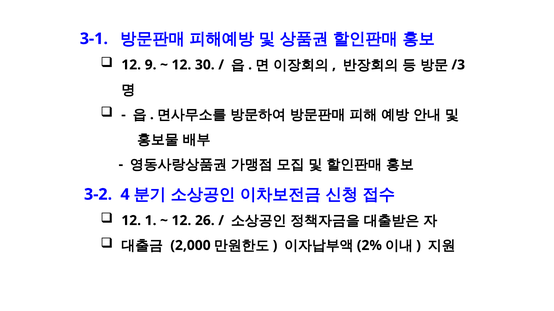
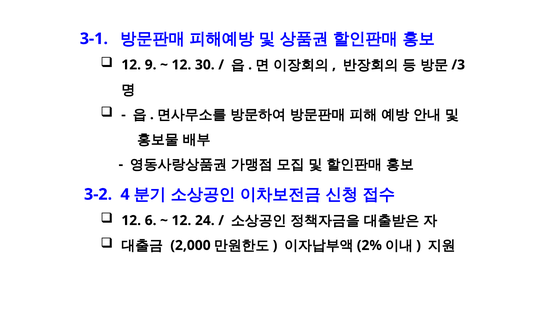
1: 1 -> 6 (151, 221)
26: 26 -> 24 (205, 221)
